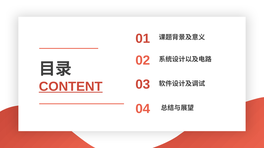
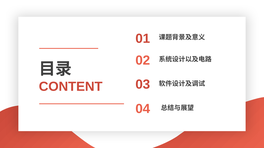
CONTENT underline: present -> none (71, 87)
